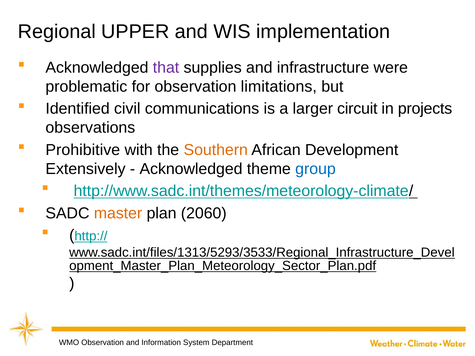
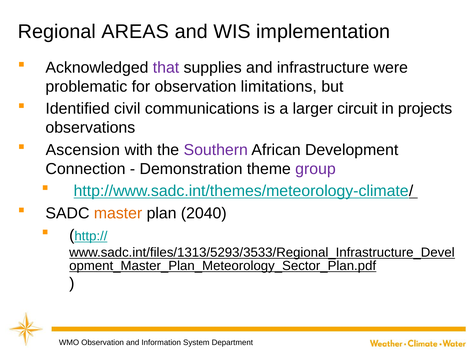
UPPER: UPPER -> AREAS (135, 32)
Prohibitive: Prohibitive -> Ascension (83, 150)
Southern colour: orange -> purple (216, 150)
Extensively: Extensively -> Connection (86, 169)
Acknowledged: Acknowledged -> Demonstration (191, 169)
group colour: blue -> purple (315, 169)
2060: 2060 -> 2040 (204, 213)
